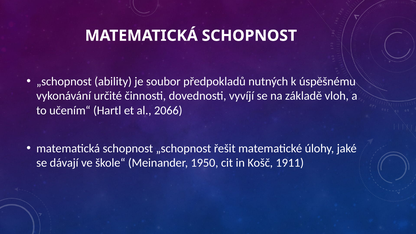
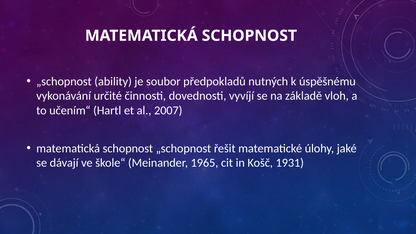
2066: 2066 -> 2007 (168, 111)
1950: 1950 -> 1965 (205, 163)
1911: 1911 -> 1931 (290, 163)
